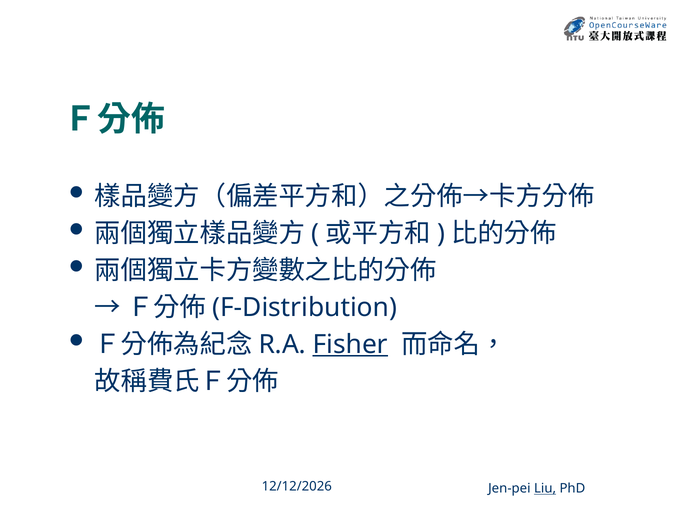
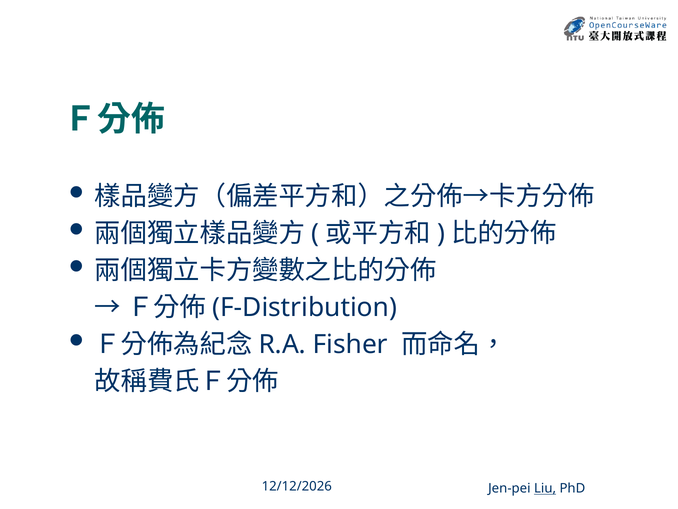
Fisher underline: present -> none (350, 344)
